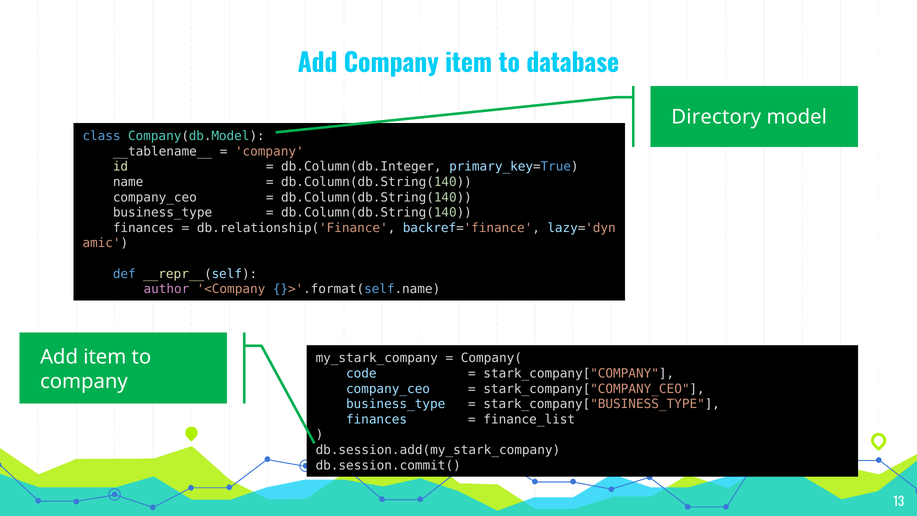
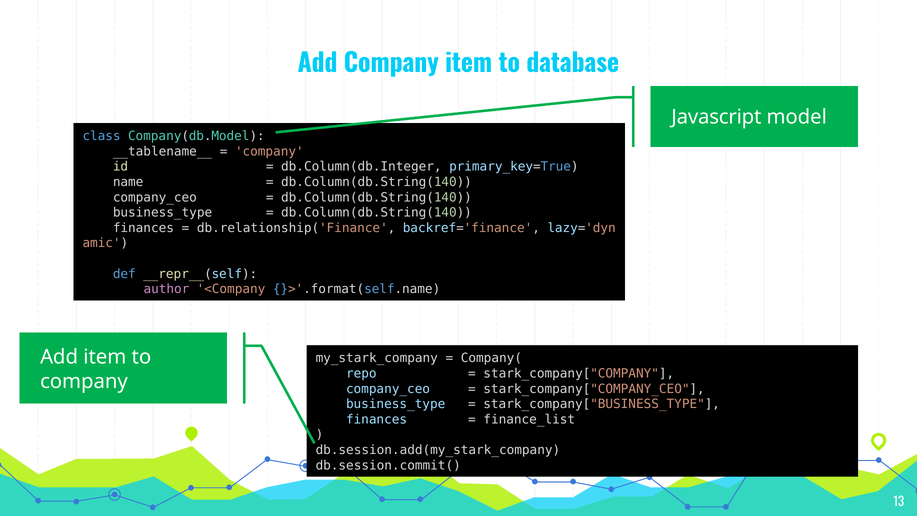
Directory: Directory -> Javascript (716, 117)
code: code -> repo (361, 373)
